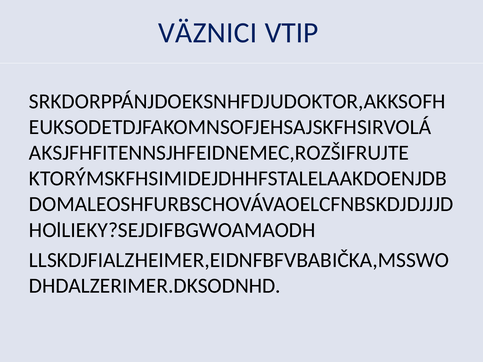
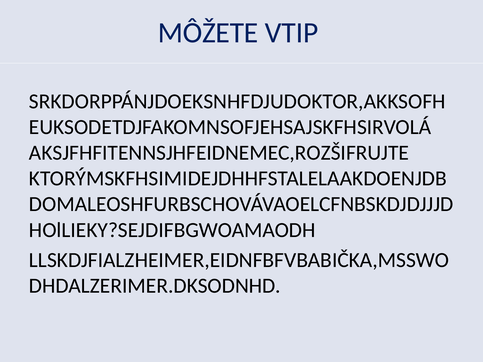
VÄZNICI: VÄZNICI -> MÔŽETE (208, 33)
